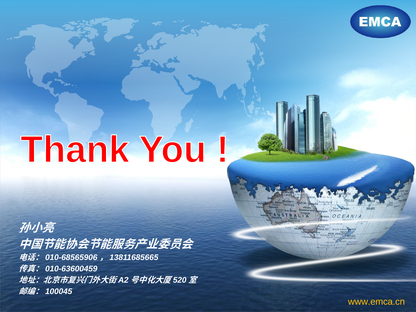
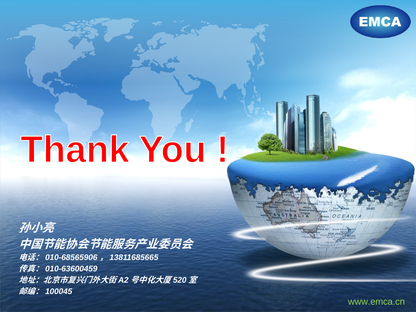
www.emca.cn colour: yellow -> light green (376, 302)
